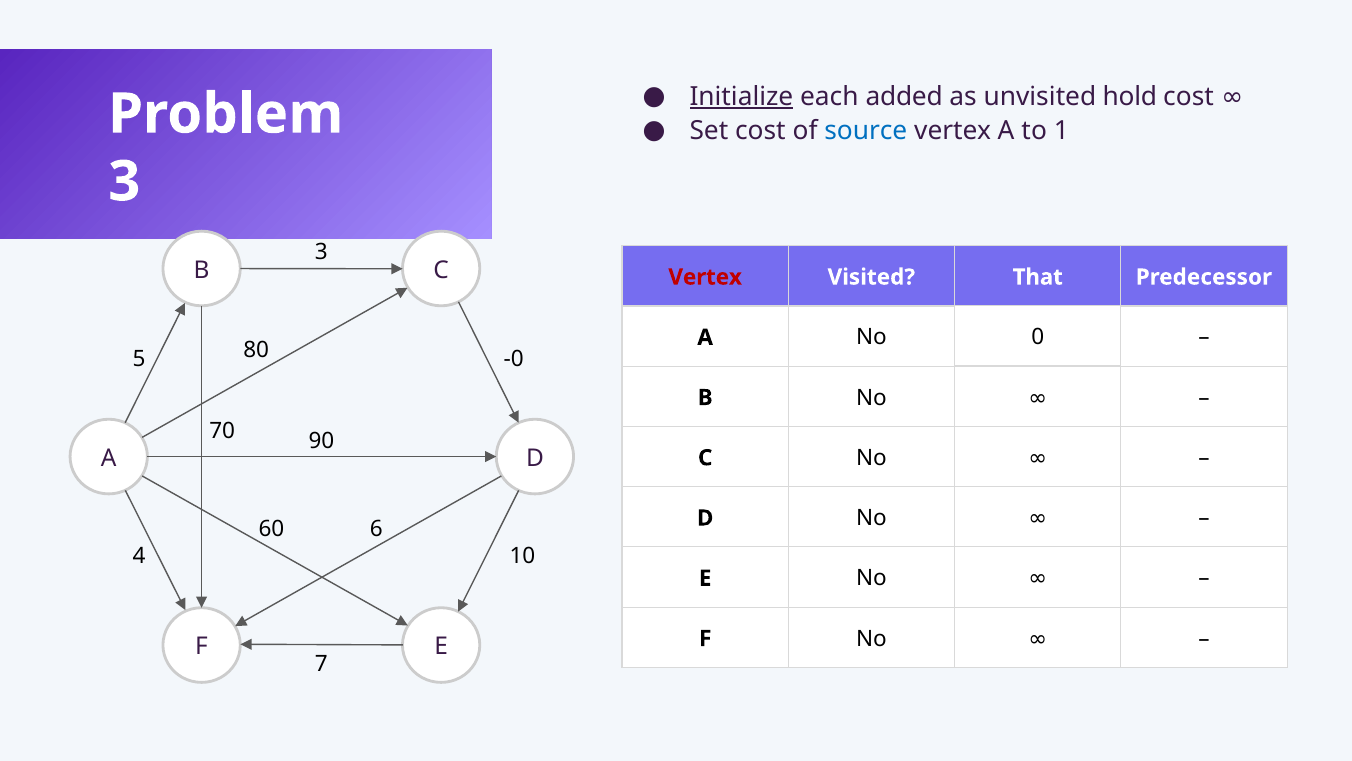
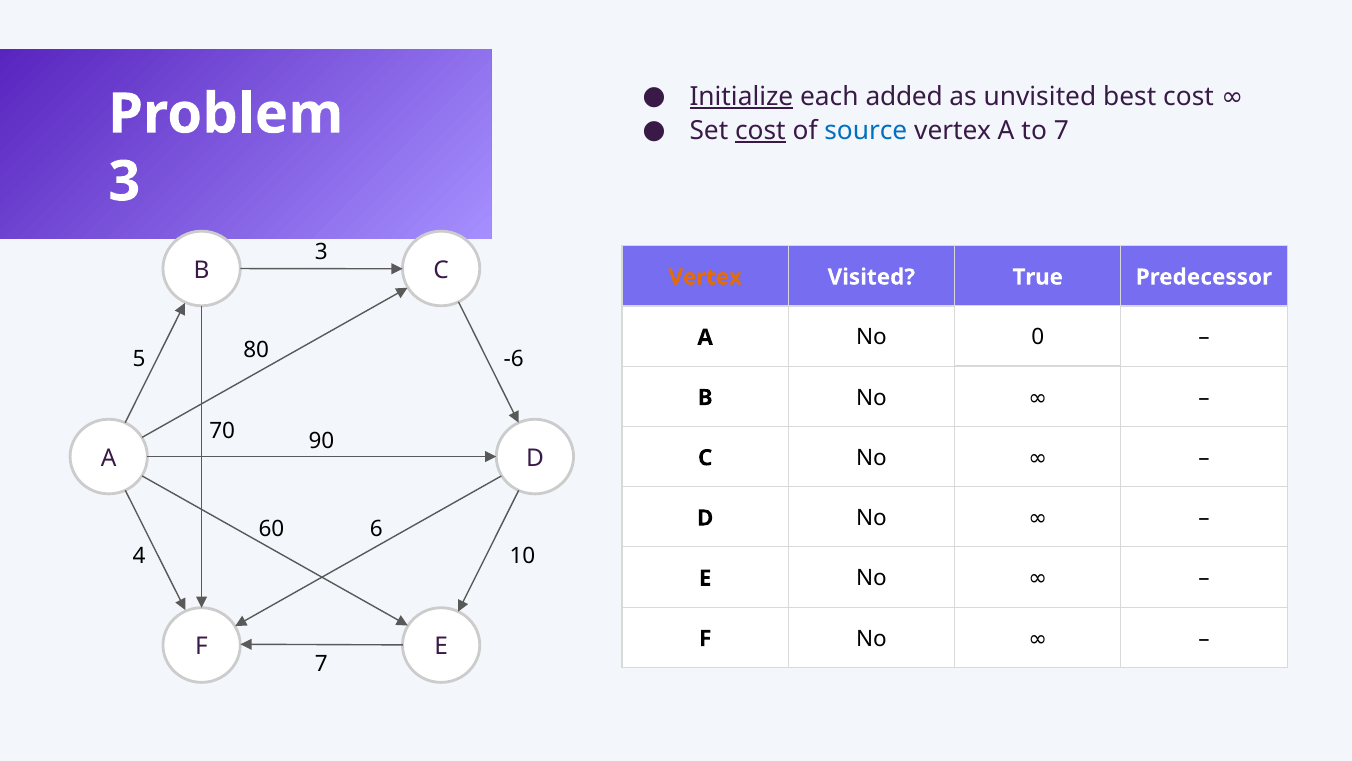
hold: hold -> best (1130, 96)
cost underline: none -> present (760, 131)
to 1: 1 -> 7 (1061, 131)
Vertex colour: red -> orange (705, 277)
That: That -> True (1038, 277)
-0: -0 -> -6 (514, 359)
